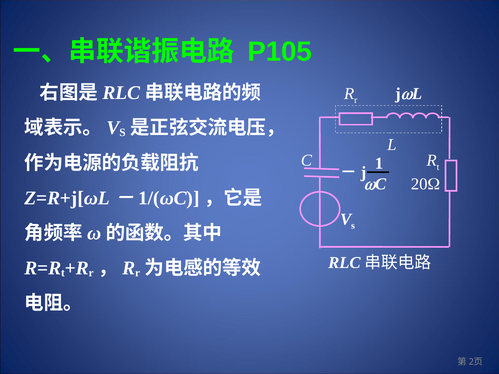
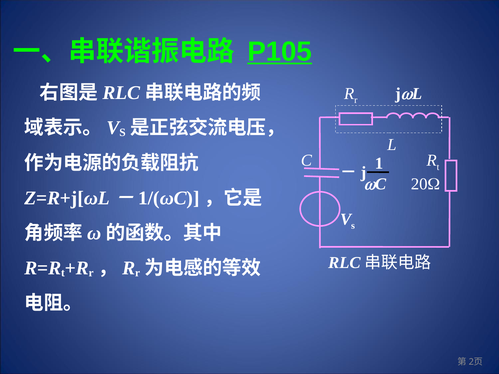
P105 underline: none -> present (280, 52)
